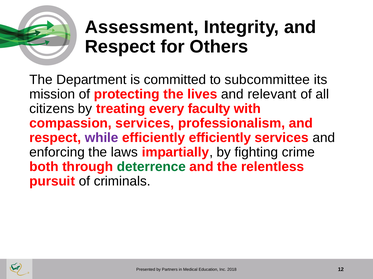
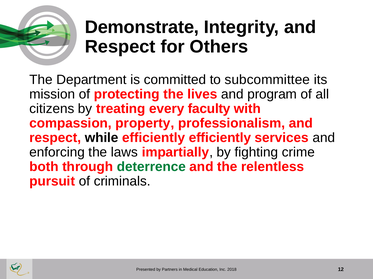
Assessment: Assessment -> Demonstrate (142, 27)
relevant: relevant -> program (272, 94)
compassion services: services -> property (145, 124)
while colour: purple -> black (102, 138)
